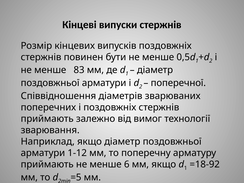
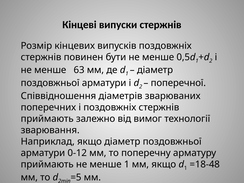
83: 83 -> 63 (79, 70)
1-12: 1-12 -> 0-12 (77, 153)
менше 6: 6 -> 1 (127, 164)
=18-92: =18-92 -> =18-48 (205, 164)
